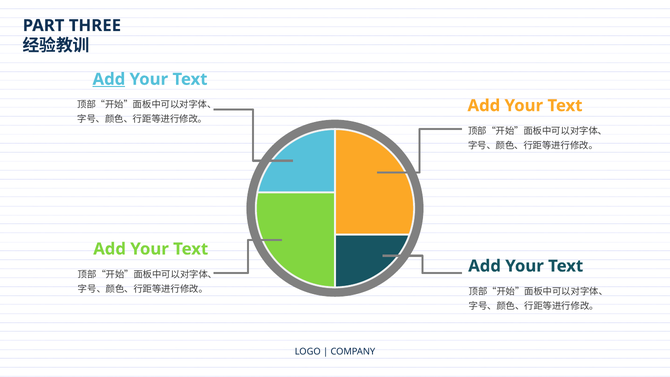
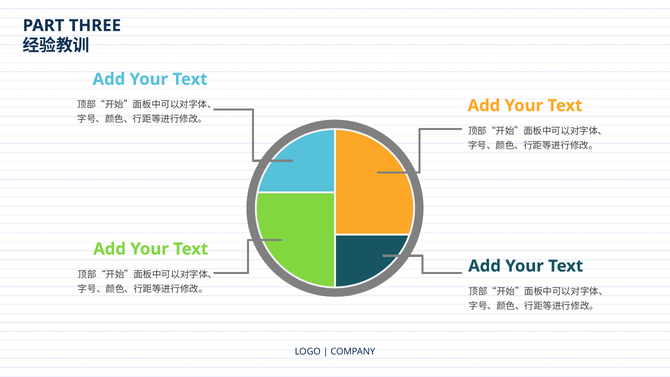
Add underline: present -> none (109, 79)
